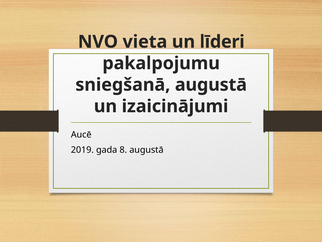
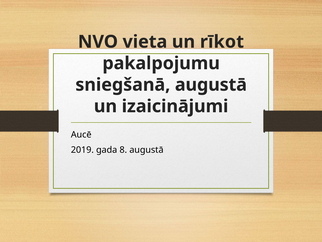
līderi: līderi -> rīkot (222, 42)
